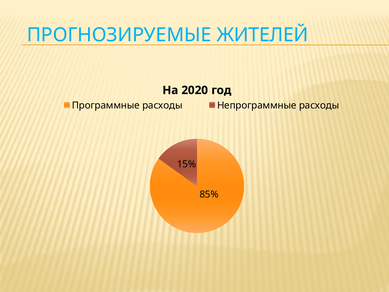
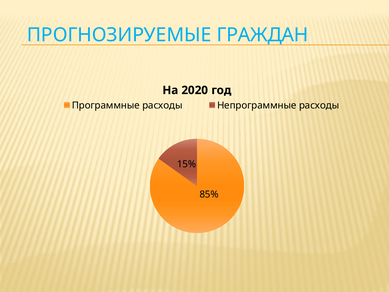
ЖИТЕЛЕЙ: ЖИТЕЛЕЙ -> ГРАЖДАН (262, 35)
